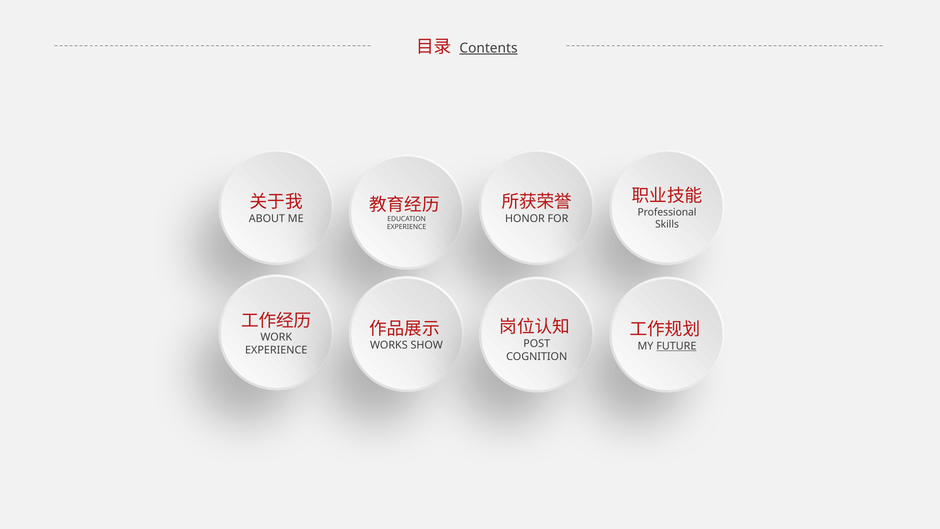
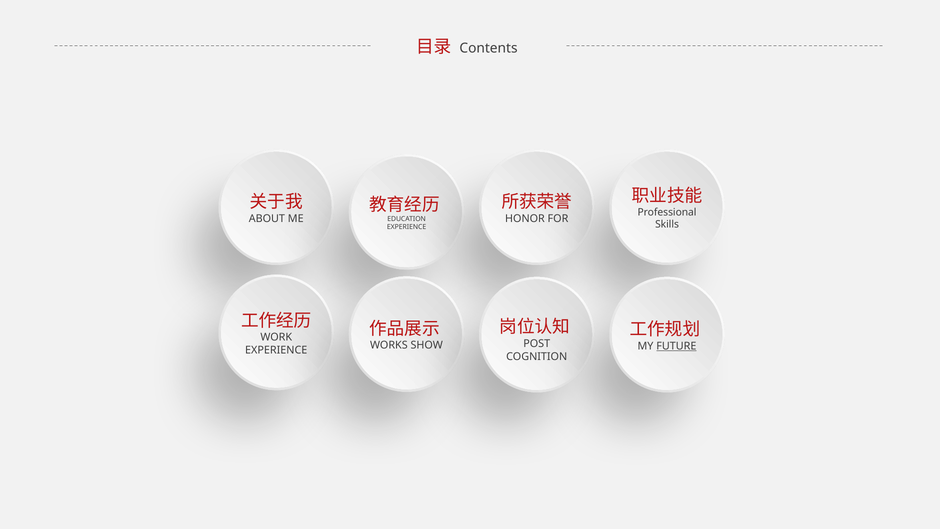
Contents underline: present -> none (489, 48)
